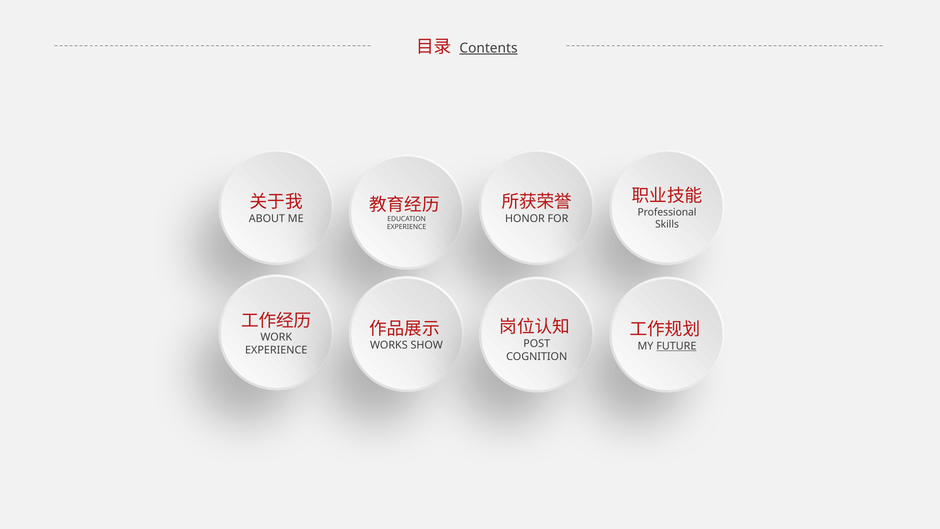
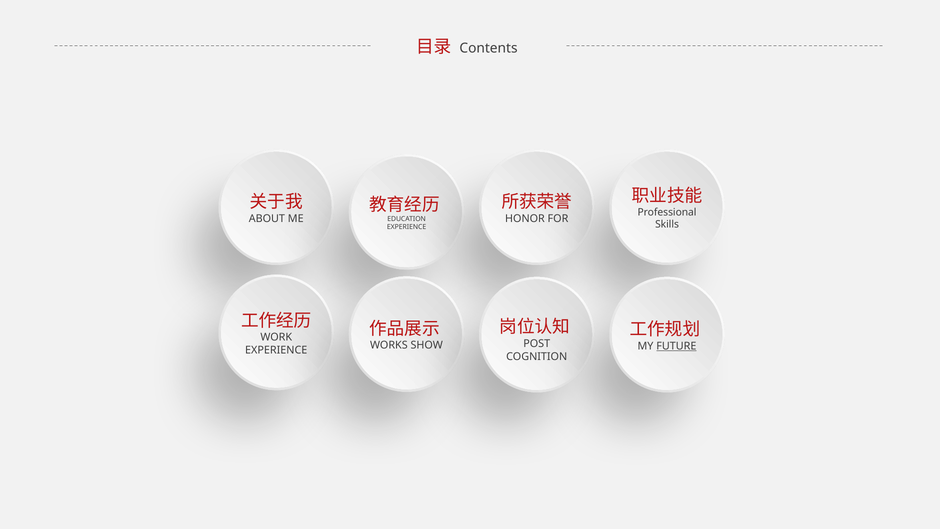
Contents underline: present -> none (489, 48)
